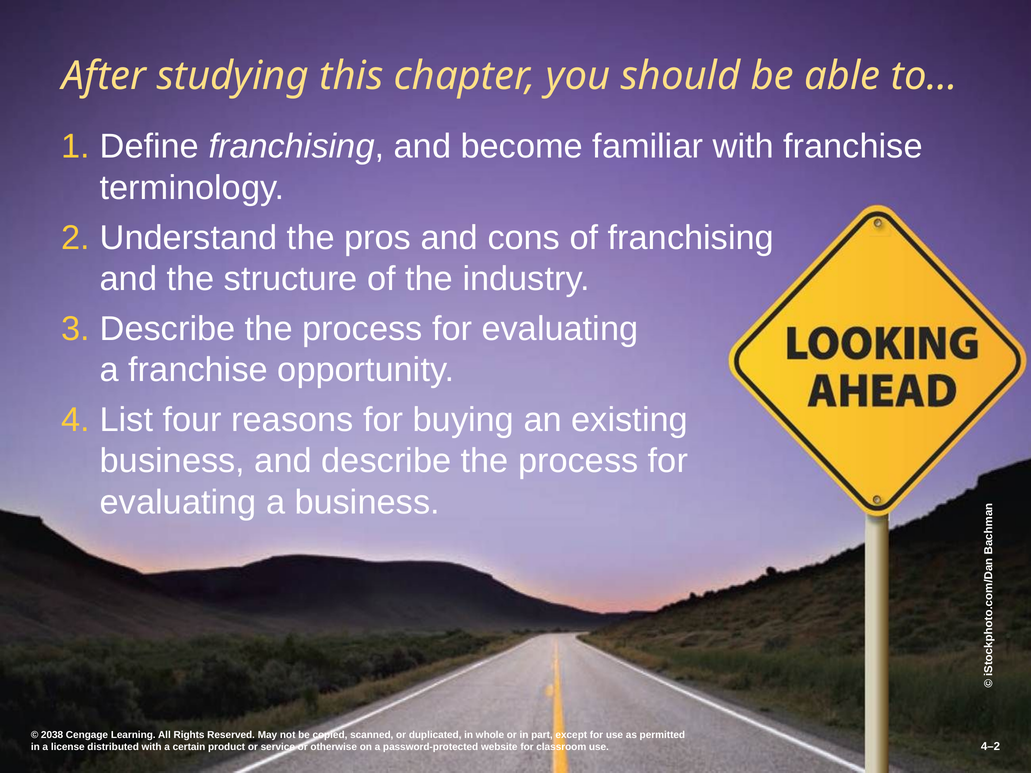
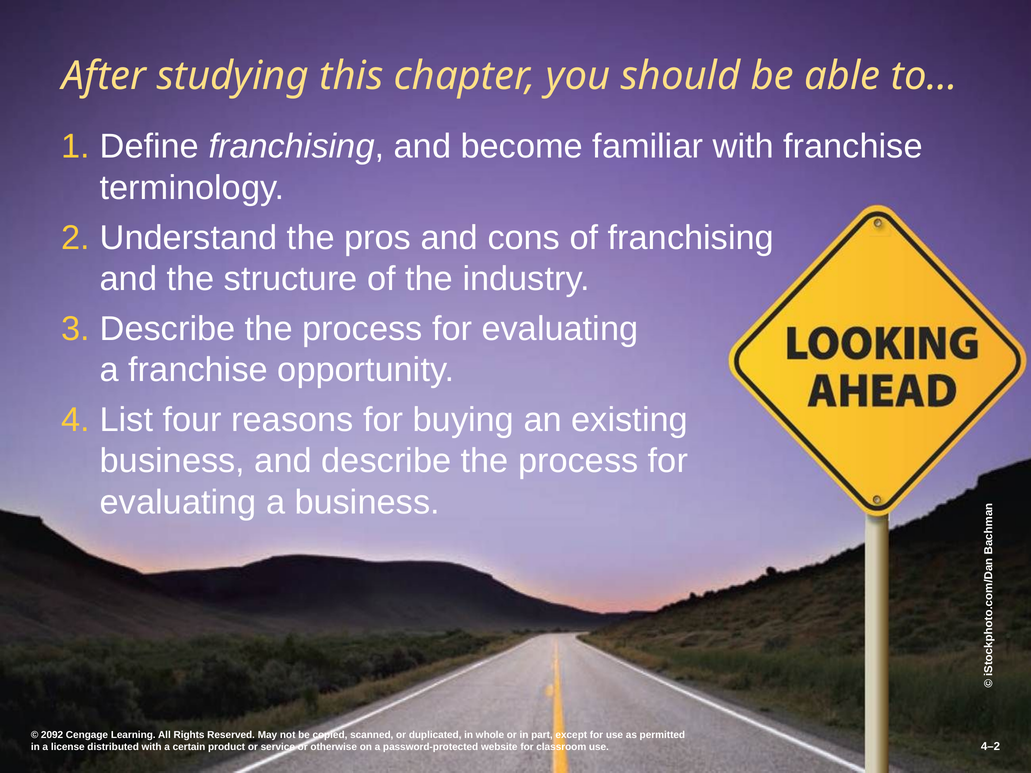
2038: 2038 -> 2092 (52, 735)
